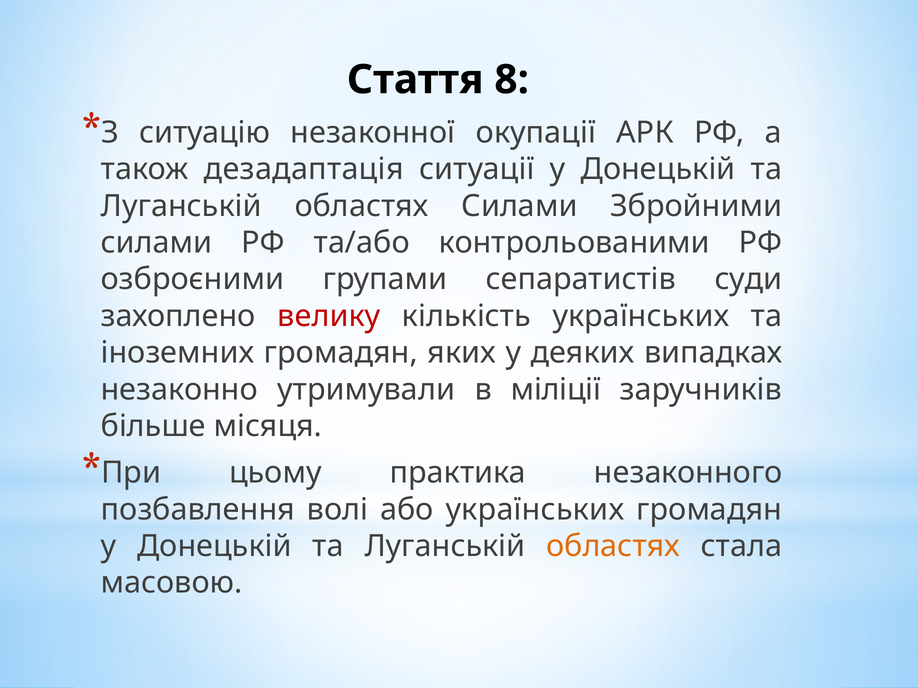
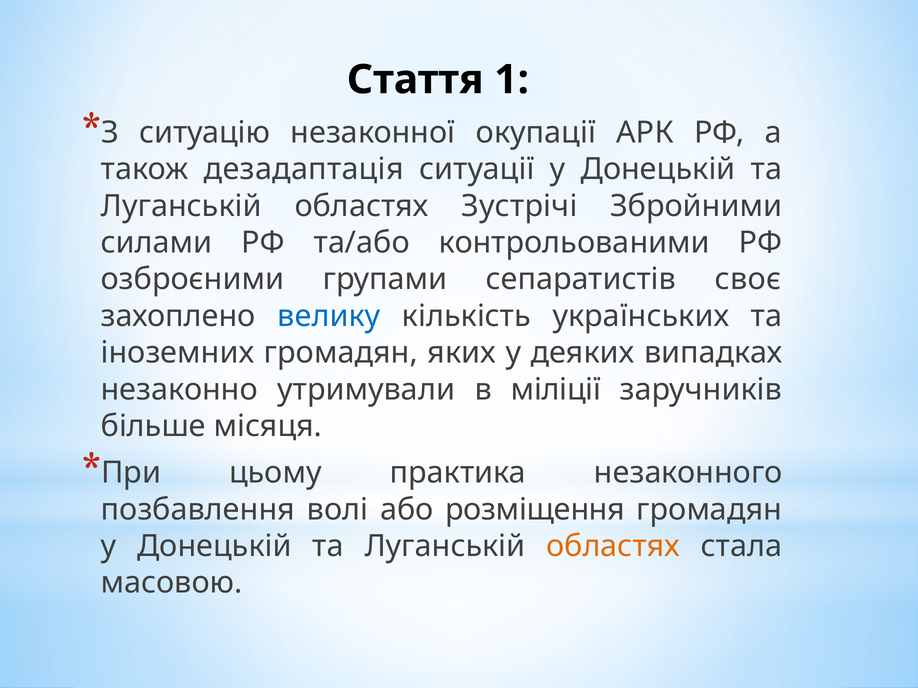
8: 8 -> 1 (512, 80)
областях Силами: Силами -> Зустрічі (519, 206)
суди: суди -> своє (748, 280)
велику colour: red -> blue (329, 316)
або українських: українських -> розміщення (535, 510)
